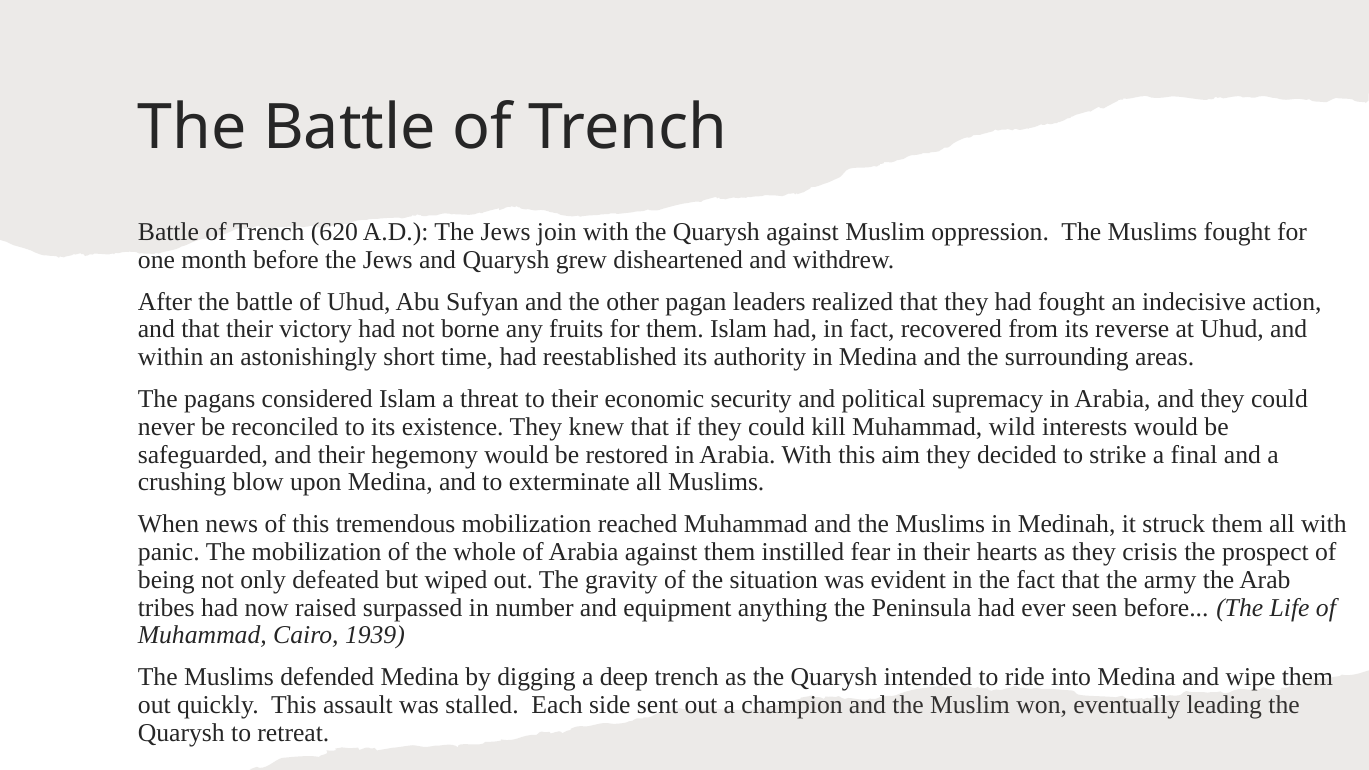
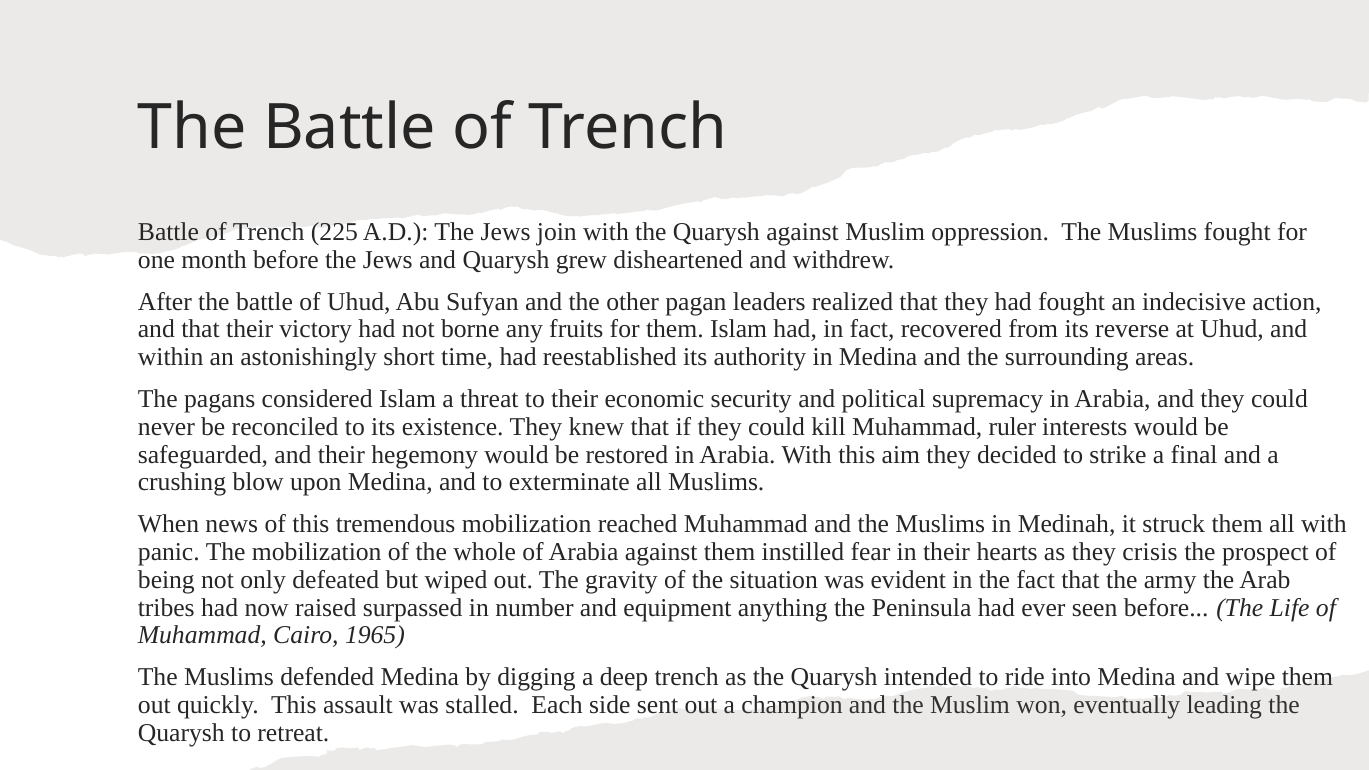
620: 620 -> 225 (334, 232)
wild: wild -> ruler (1012, 427)
1939: 1939 -> 1965 (375, 635)
